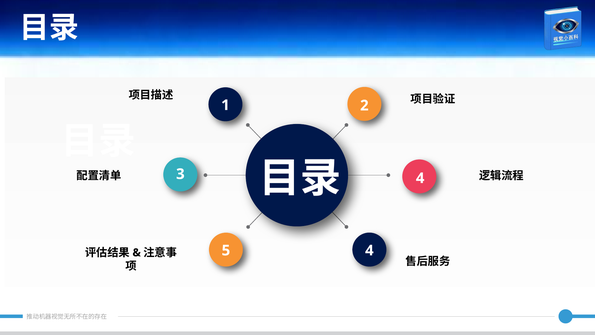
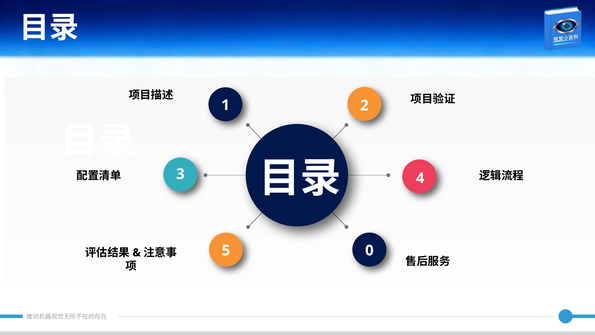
5 4: 4 -> 0 (369, 250)
